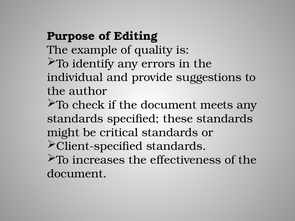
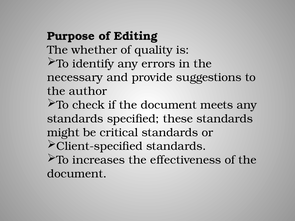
example: example -> whether (94, 50)
individual: individual -> necessary (75, 77)
